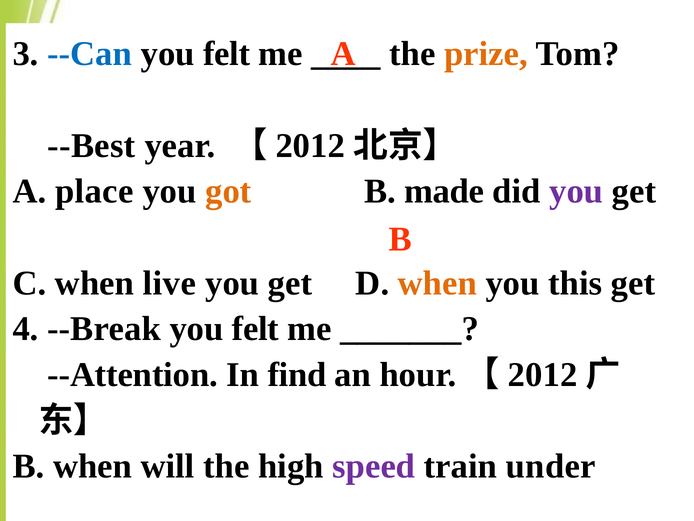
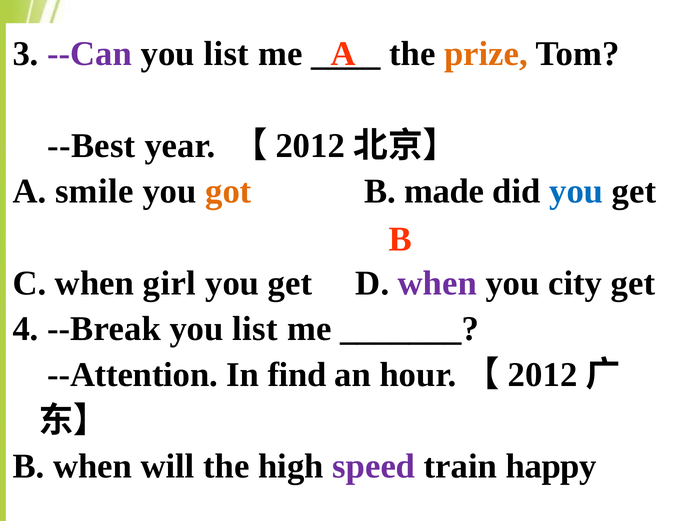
--Can colour: blue -> purple (90, 54)
felt: felt -> list (226, 54)
place: place -> smile (94, 191)
you colour: purple -> blue (576, 191)
live: live -> girl (169, 283)
when colour: orange -> purple (437, 283)
this: this -> city (575, 283)
felt: felt -> list (255, 329)
under: under -> happy (551, 466)
